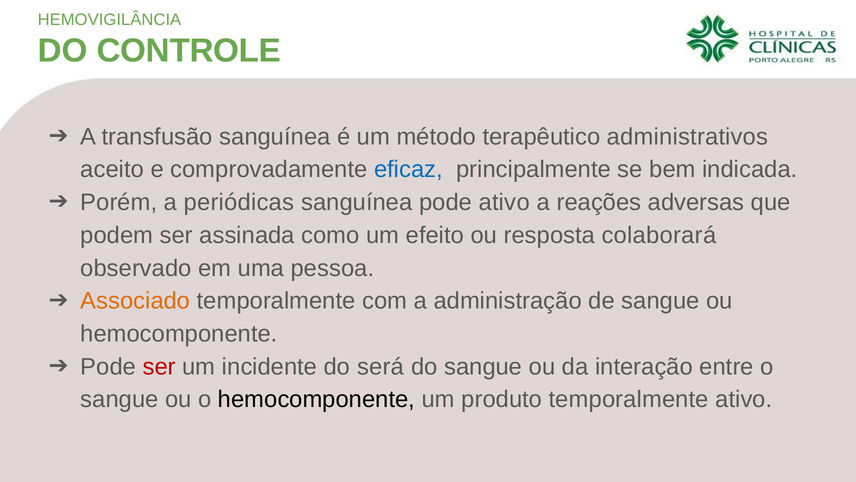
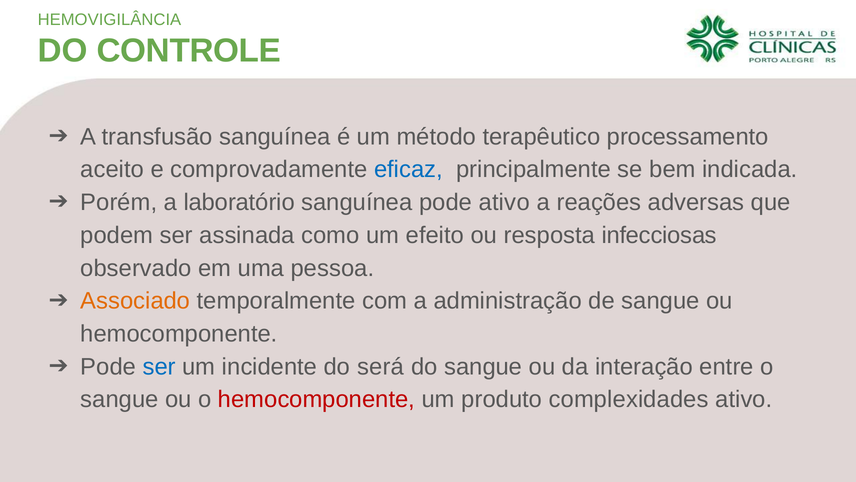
administrativos: administrativos -> processamento (688, 137)
periódicas: periódicas -> laboratório (239, 202)
colaborará: colaborará -> infecciosas (659, 235)
ser colour: red -> blue (159, 366)
hemocomponente colour: black -> red (317, 399)
produto temporalmente: temporalmente -> complexidades (629, 399)
